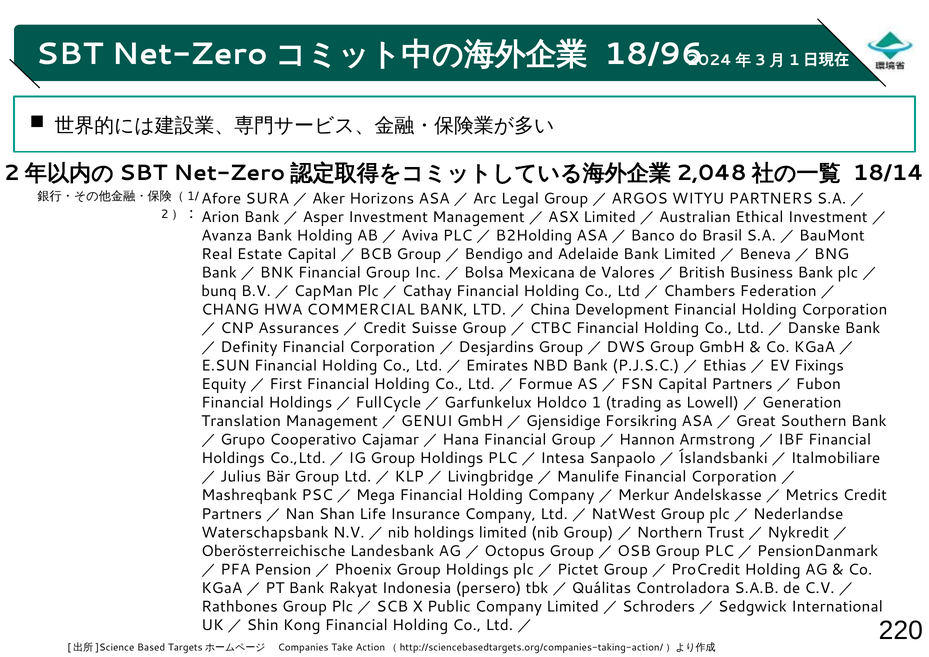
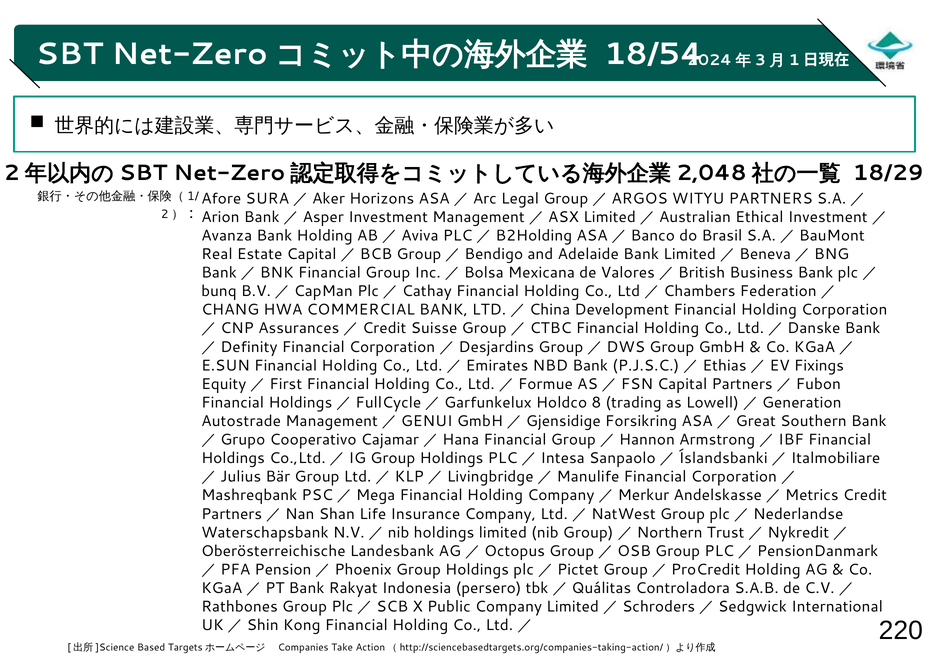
18/96: 18/96 -> 18/54 (654, 54)
18/14: 18/14 -> 18/29 (888, 173)
1: 1 -> 8 (596, 403)
Translation: Translation -> Autostrade (241, 421)
